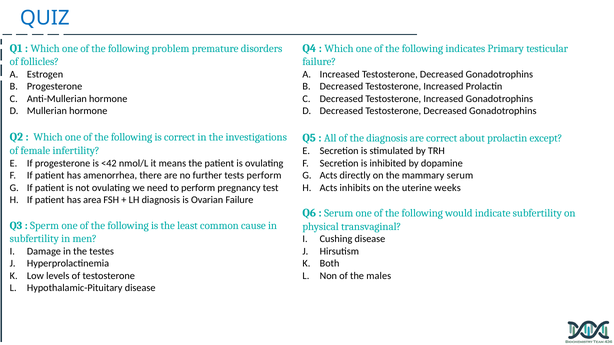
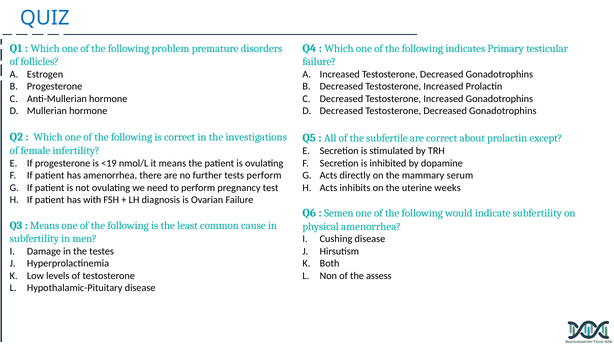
the diagnosis: diagnosis -> subfertile (387, 138)
<42: <42 -> <19 (109, 163)
area: area -> with (92, 200)
Serum: Serum -> Semen (339, 214)
Sperm: Sperm -> Means (45, 226)
physical transvaginal: transvaginal -> amenorrhea (371, 227)
males: males -> assess (379, 276)
